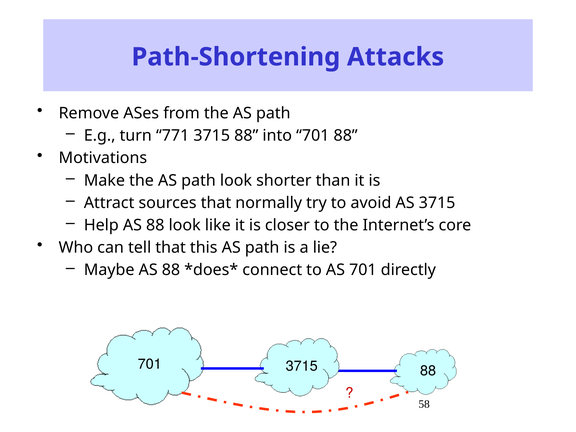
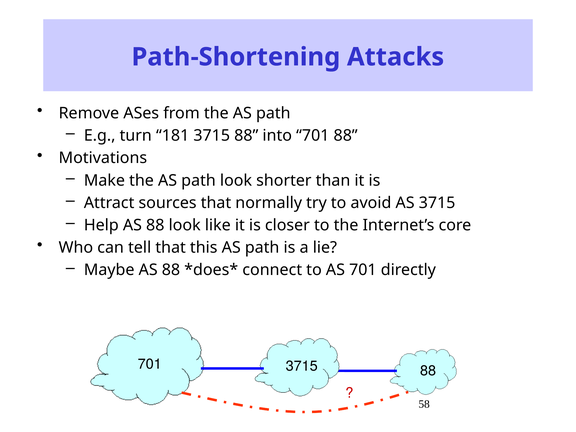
771: 771 -> 181 (173, 136)
